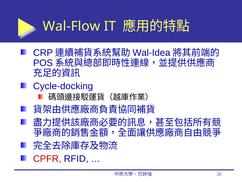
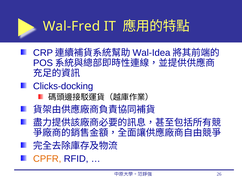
Wal-Flow: Wal-Flow -> Wal-Fred (71, 26)
Cycle-docking: Cycle-docking -> Clicks-docking (63, 86)
CPFR colour: red -> orange (47, 158)
